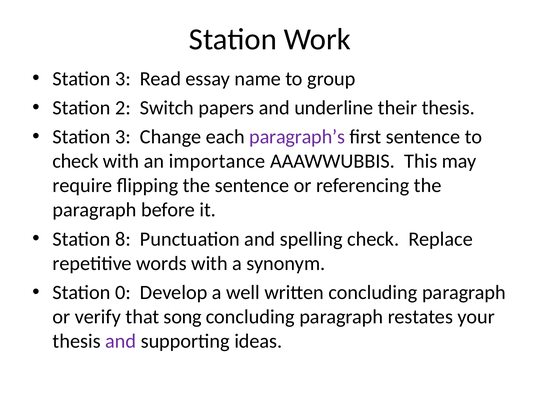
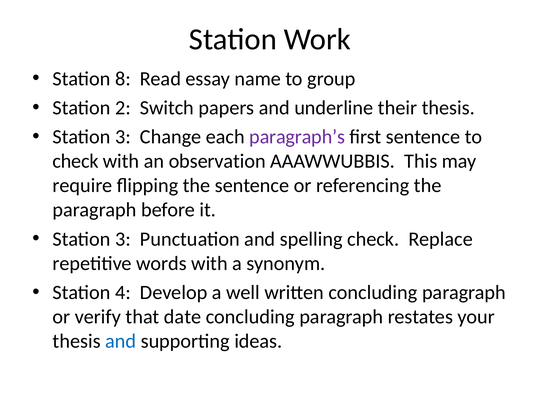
3: 3 -> 8 (123, 79)
importance: importance -> observation (217, 161)
8: 8 -> 3 (123, 239)
0: 0 -> 4 (123, 292)
song: song -> date (183, 317)
and colour: purple -> blue (121, 341)
